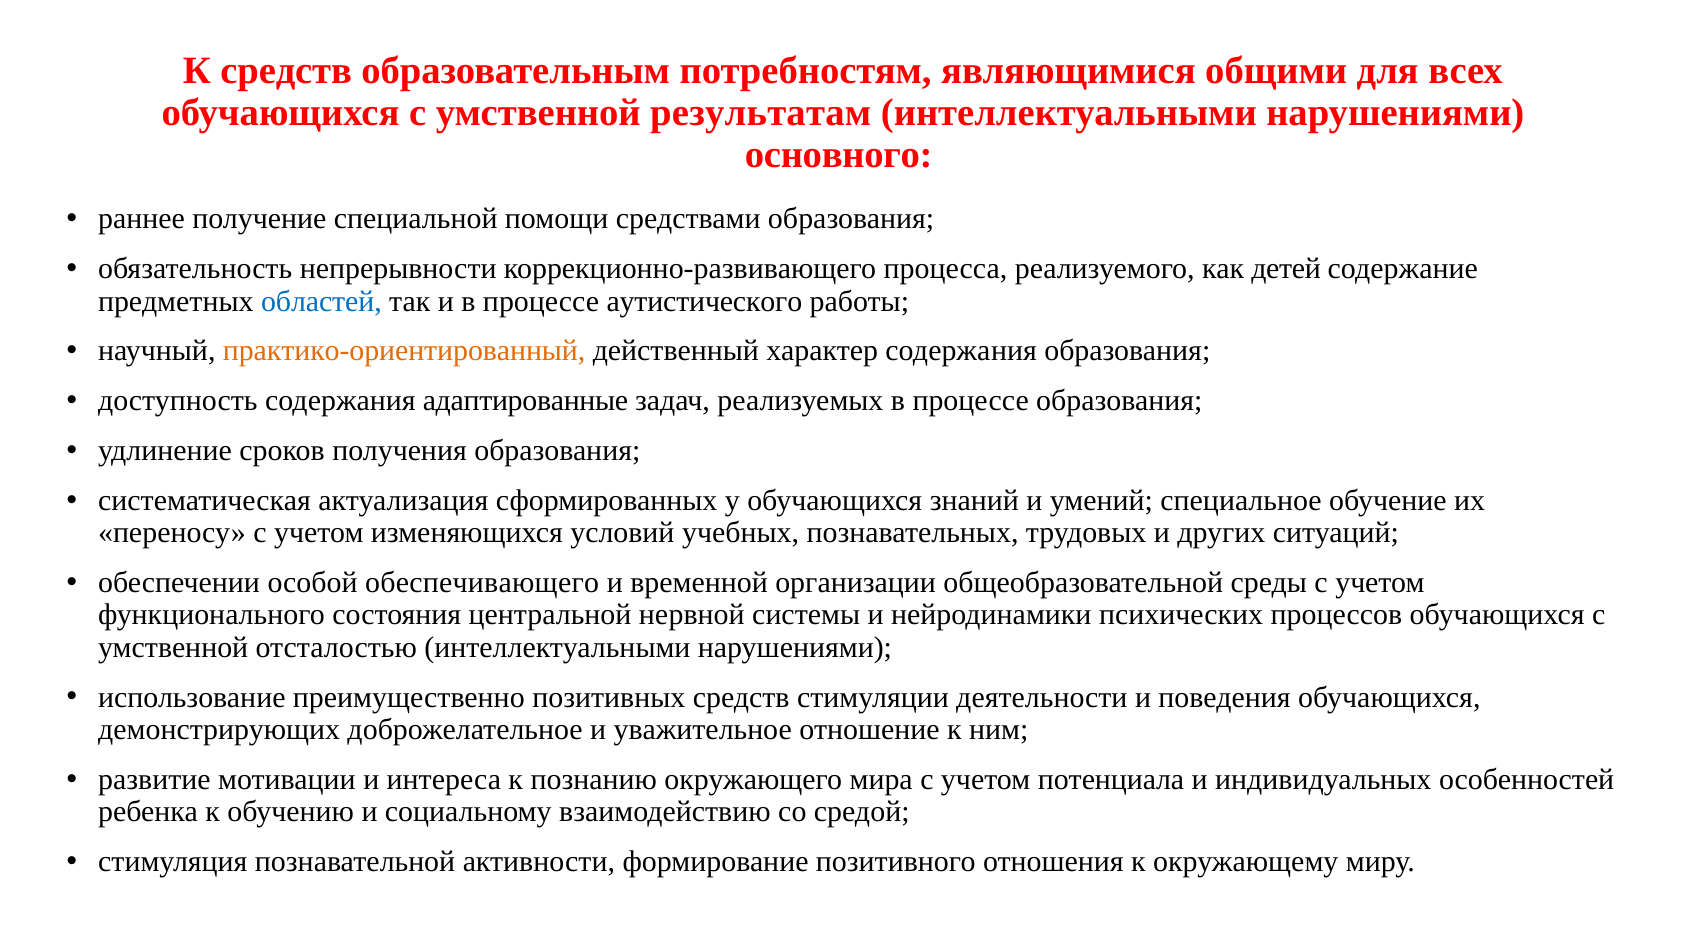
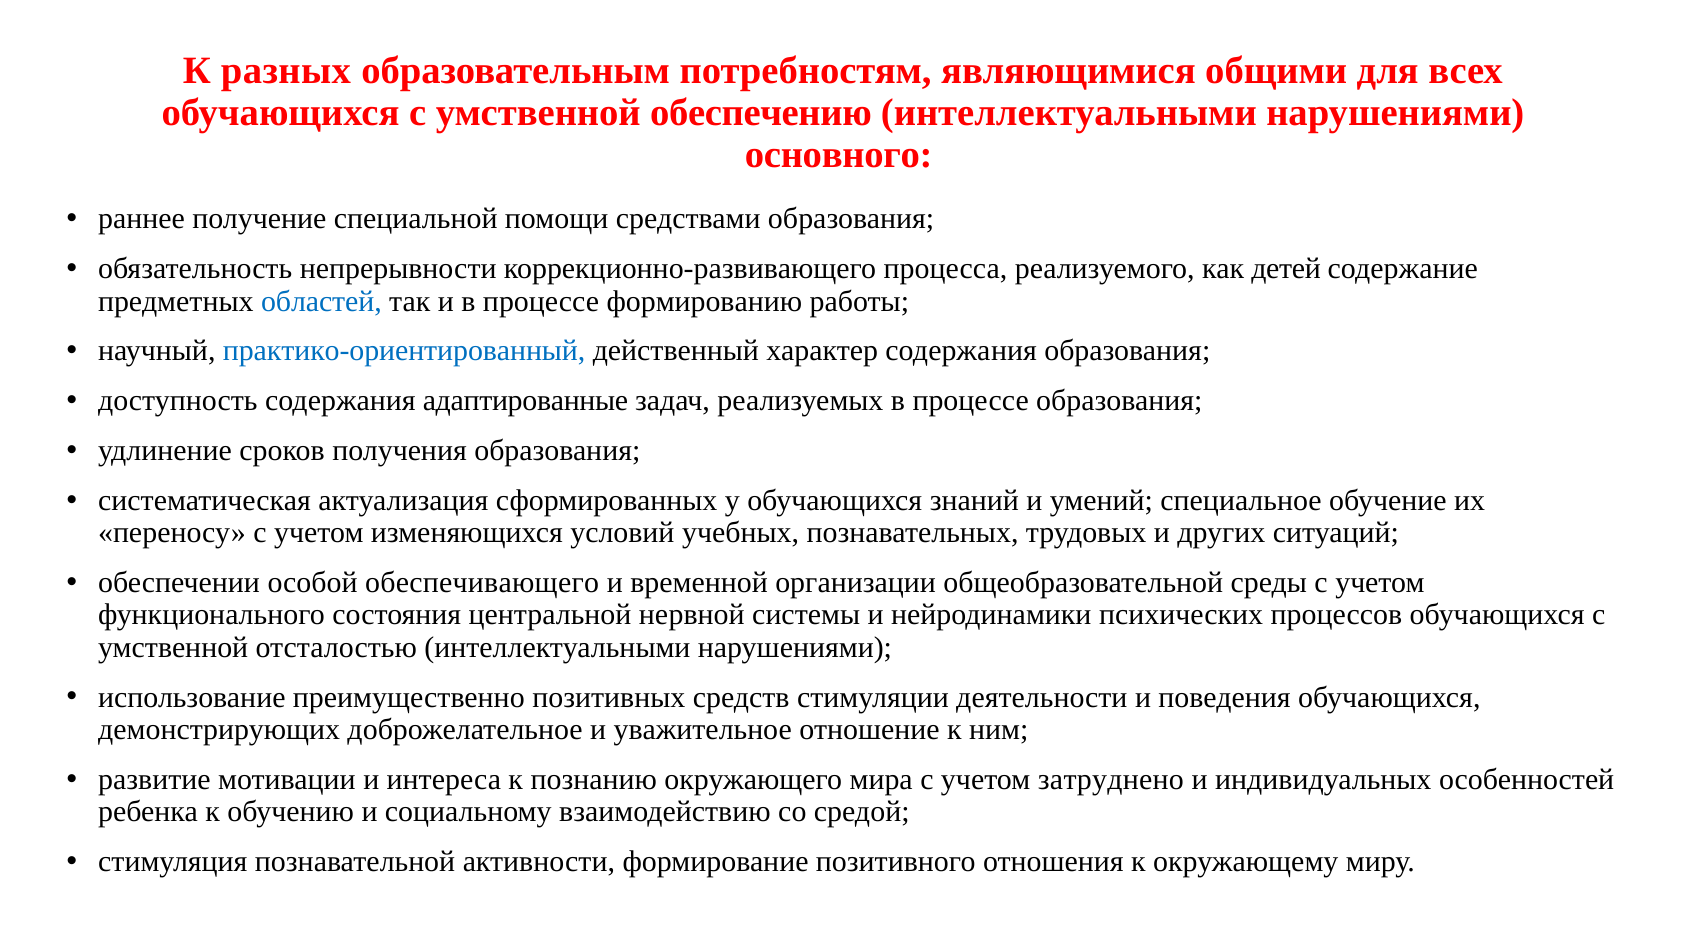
К средств: средств -> разных (286, 71)
результатам: результатам -> обеспечению (761, 113)
аутистического: аутистического -> формированию (704, 301)
практико-ориентированный colour: orange -> blue (404, 351)
потенциала: потенциала -> затруднено (1111, 779)
